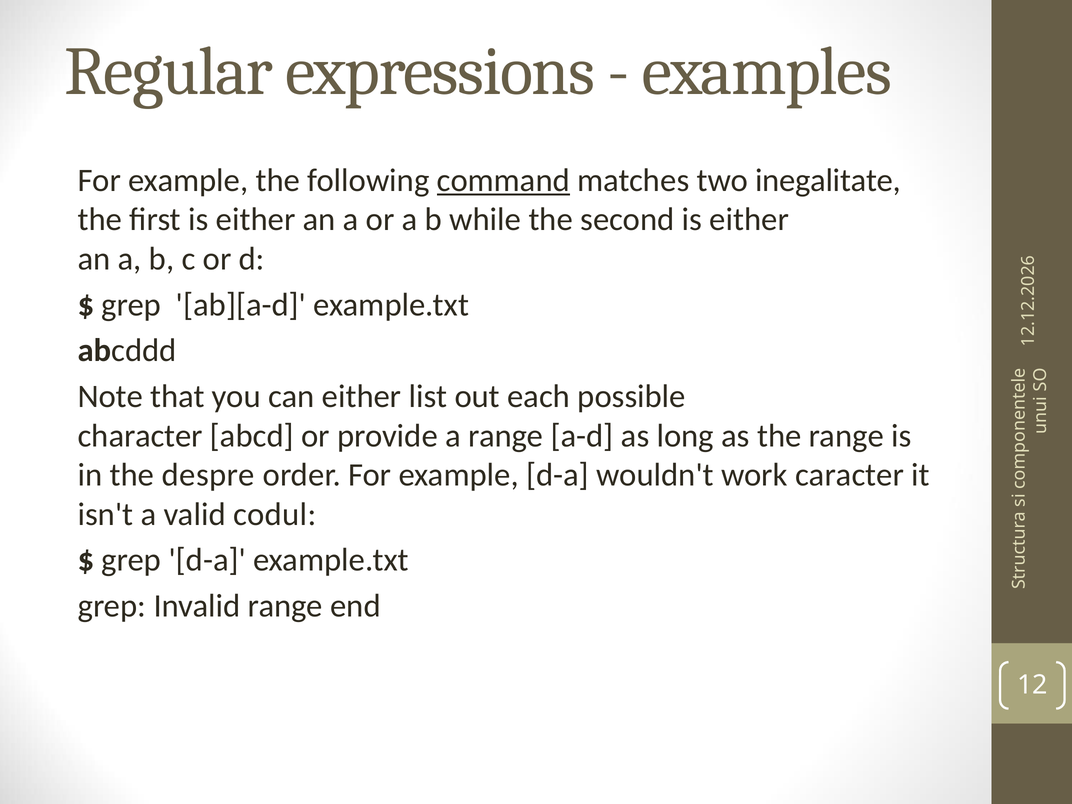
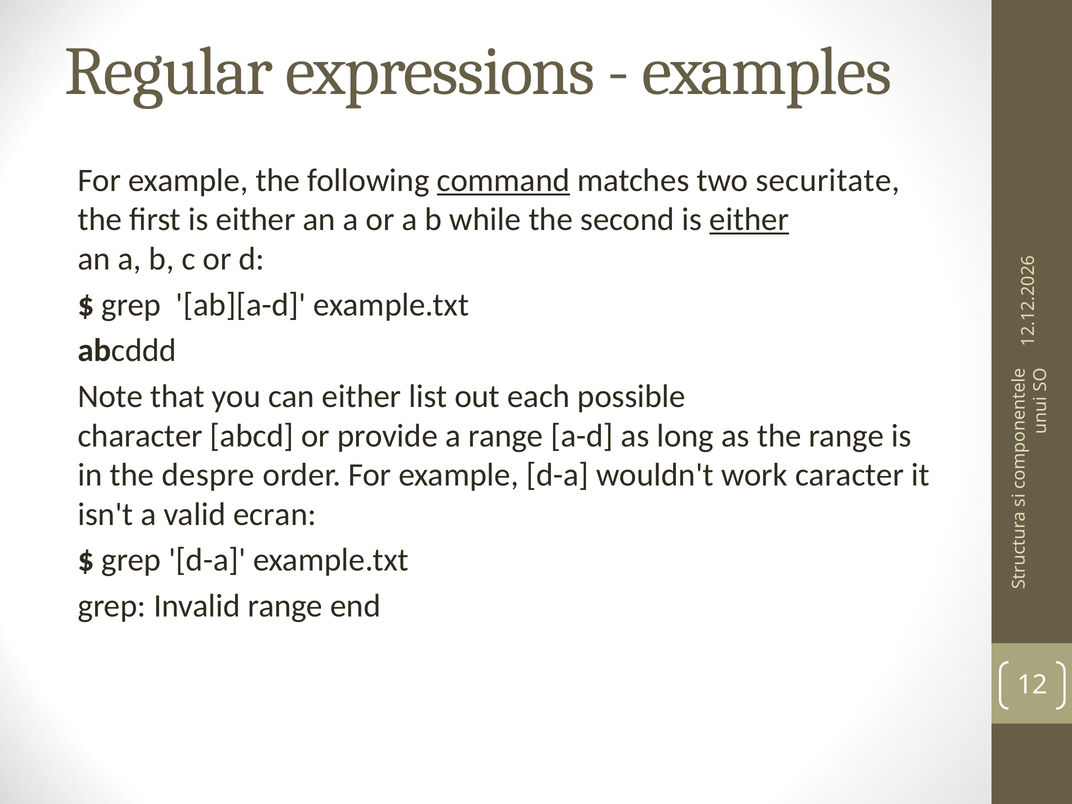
inegalitate: inegalitate -> securitate (828, 180)
either underline: none -> present (749, 220)
codul: codul -> ecran (275, 514)
